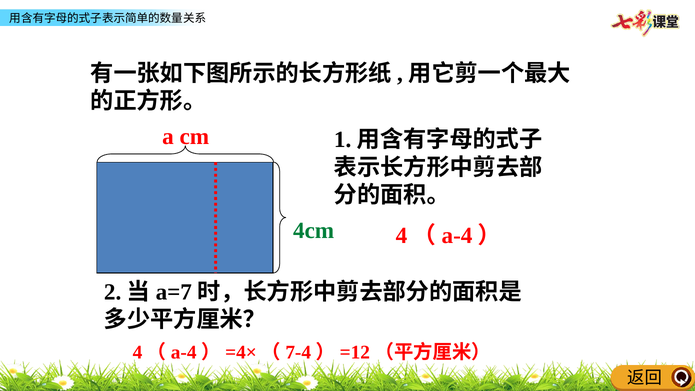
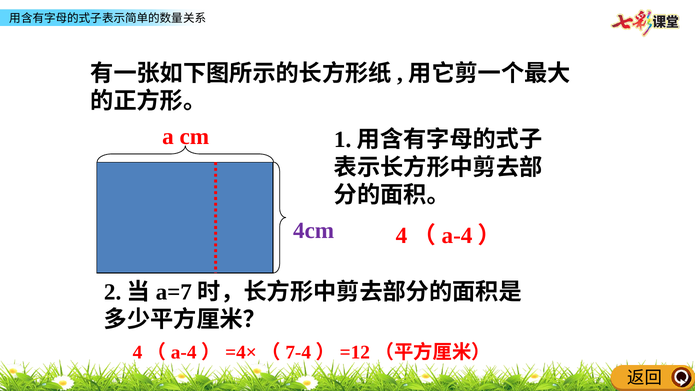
4cm colour: green -> purple (314, 231)
